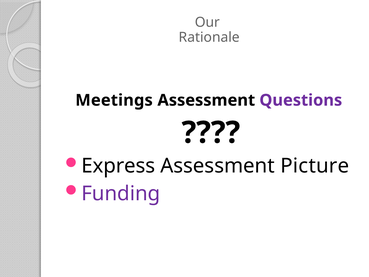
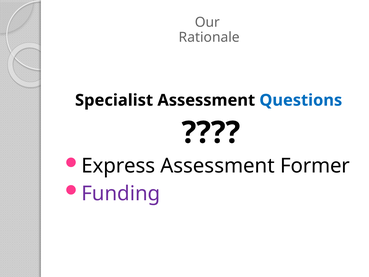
Meetings: Meetings -> Specialist (114, 100)
Questions colour: purple -> blue (301, 100)
Picture: Picture -> Former (315, 166)
